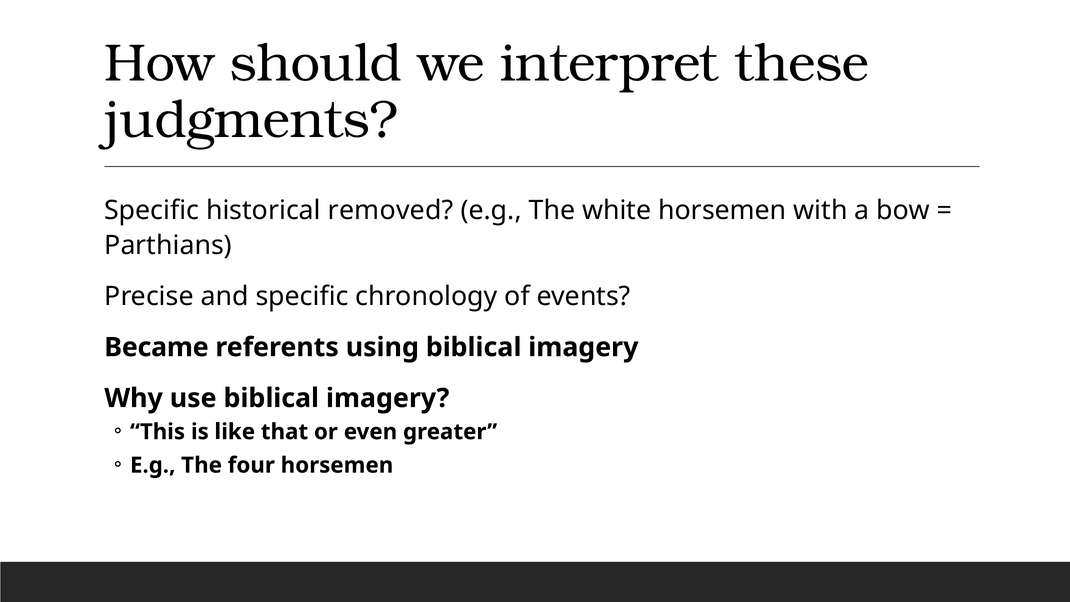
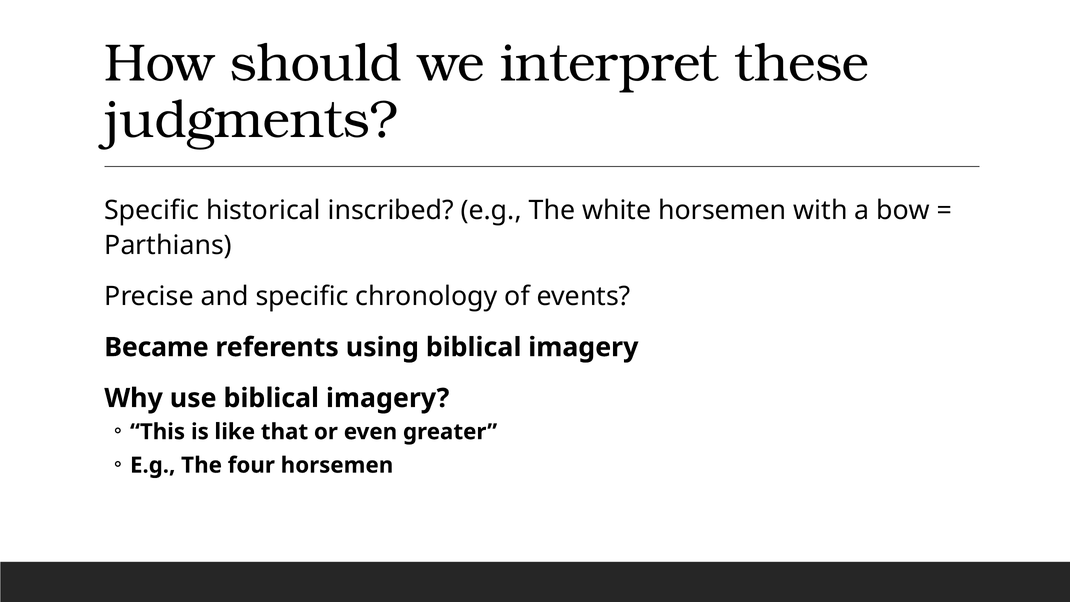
removed: removed -> inscribed (391, 210)
